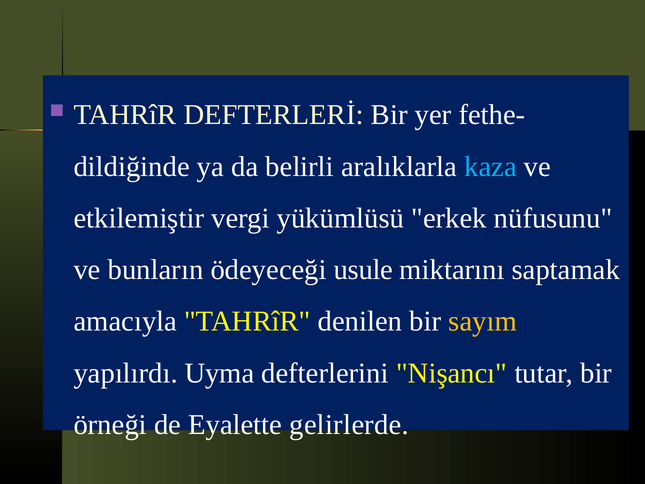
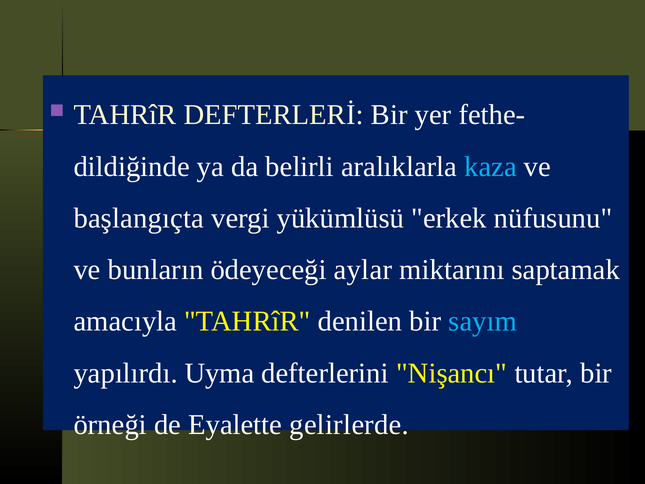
etkilemiştir: etkilemiştir -> başlangıçta (139, 218)
usule: usule -> aylar (363, 270)
sayım colour: yellow -> light blue (483, 321)
